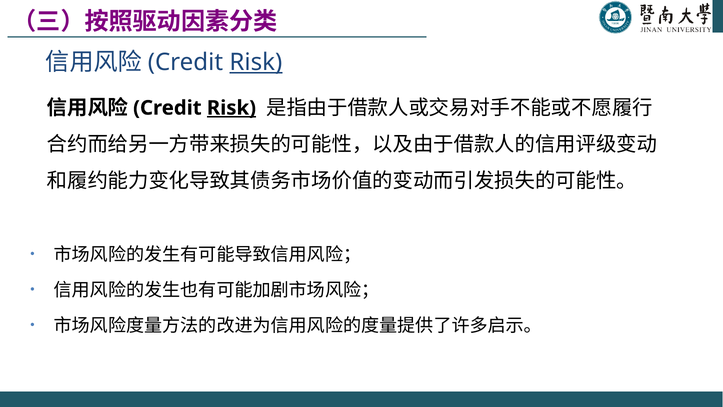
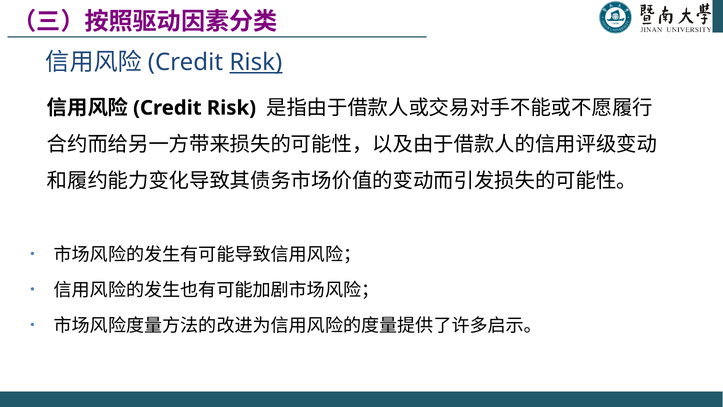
Risk underline: present -> none (231, 108)
